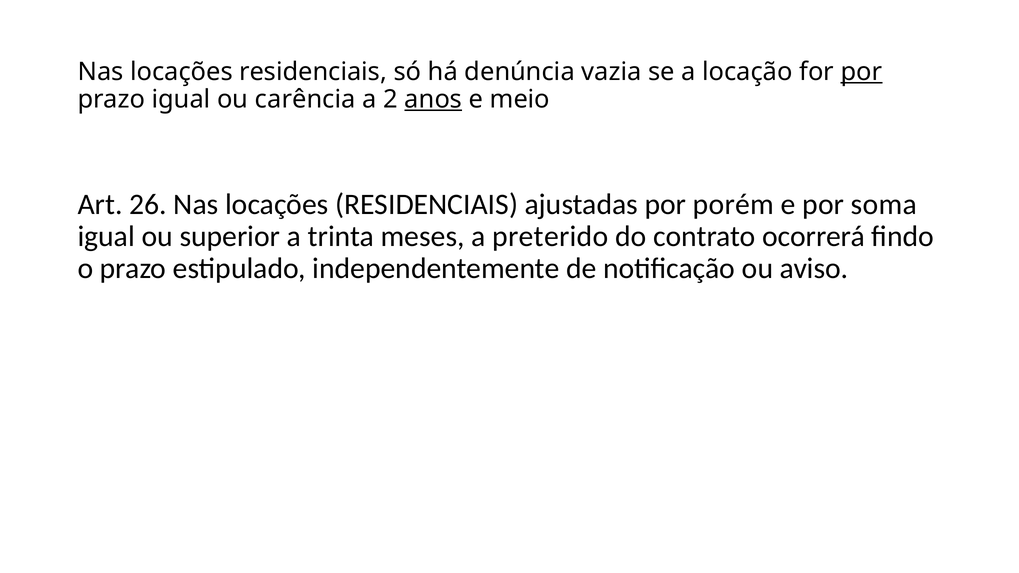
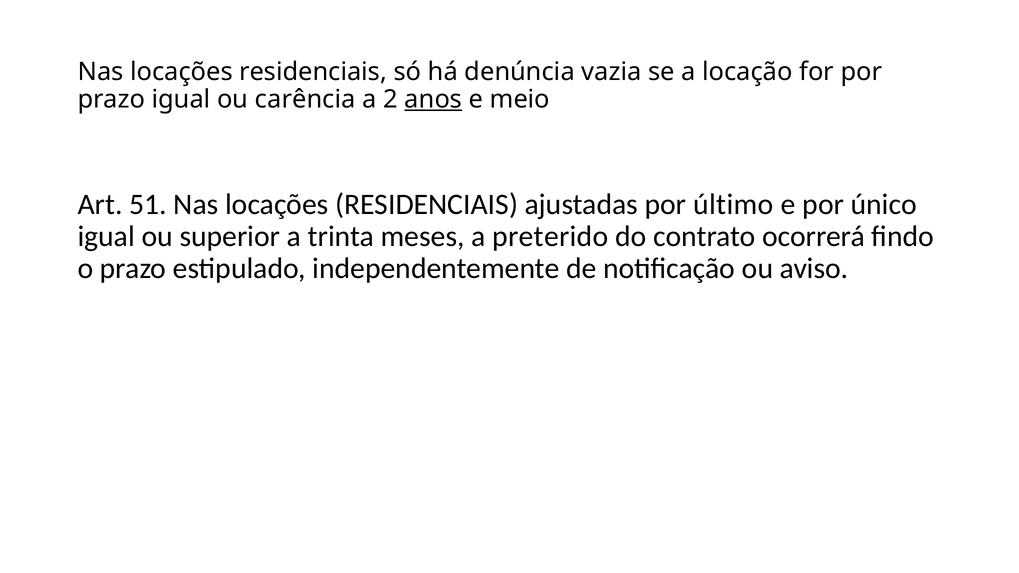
por underline: present -> none (861, 72)
26: 26 -> 51 (148, 204)
porém: porém -> último (733, 204)
soma: soma -> único (884, 204)
